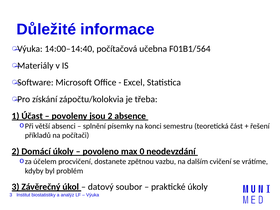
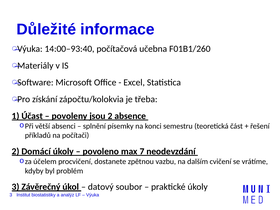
14:00–14:40: 14:00–14:40 -> 14:00–93:40 (70, 49)
F01B1/564: F01B1/564 -> F01B1/260 (190, 49)
0: 0 -> 7 (142, 151)
